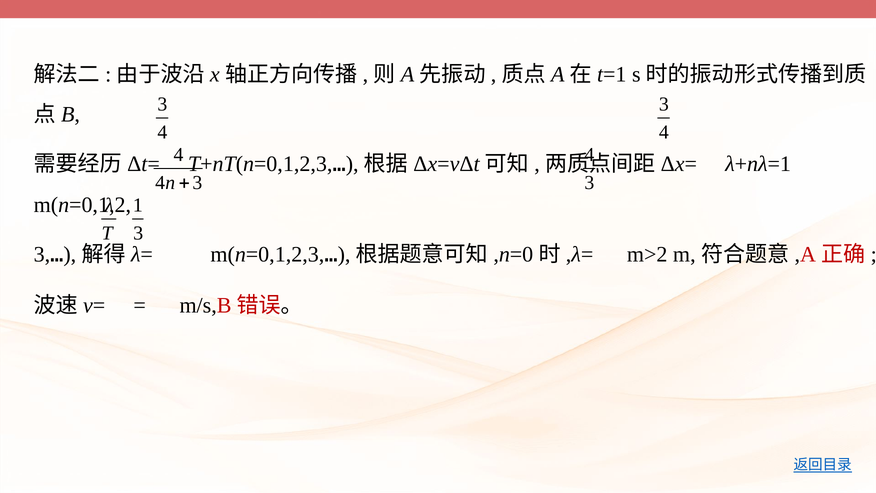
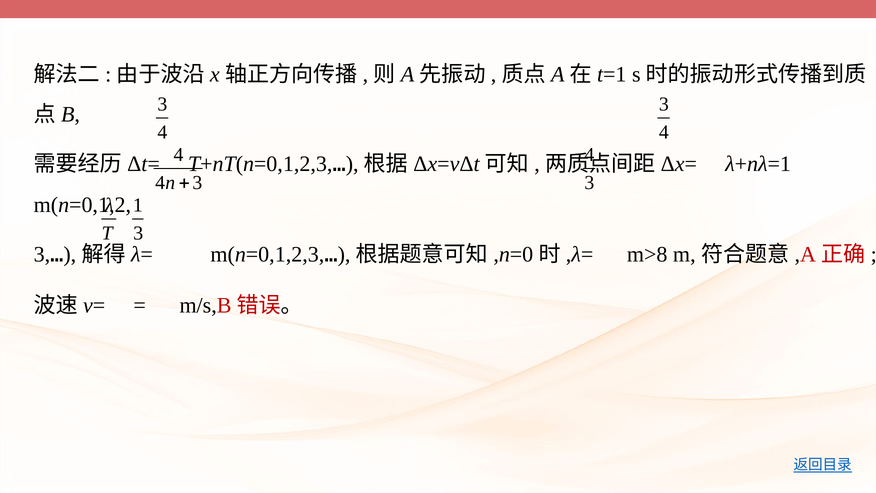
m>2: m>2 -> m>8 (647, 254)
